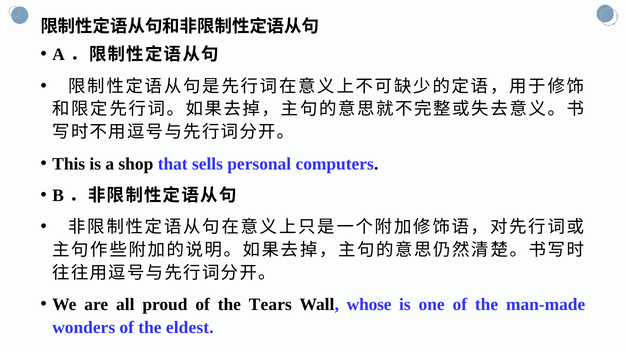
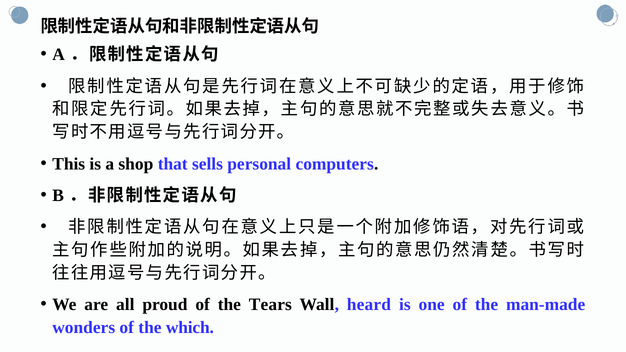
whose: whose -> heard (369, 305)
eldest: eldest -> which (190, 328)
